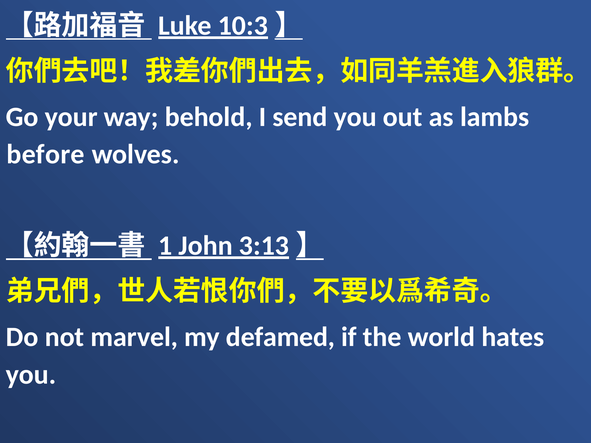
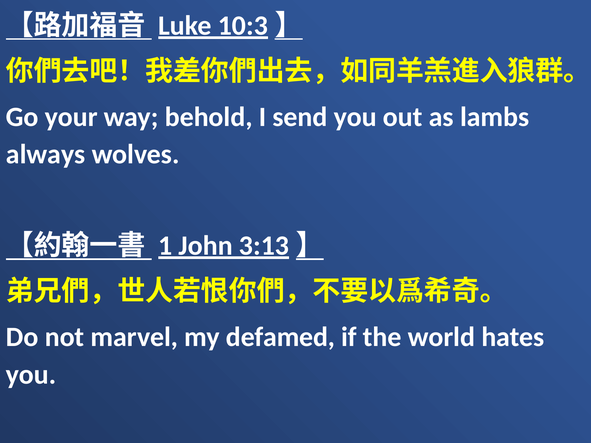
before: before -> always (46, 155)
